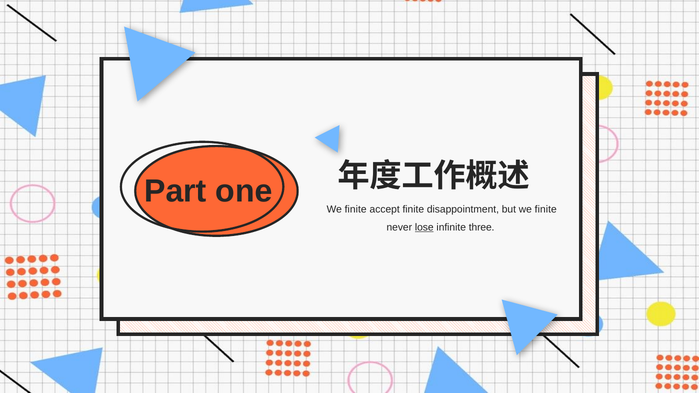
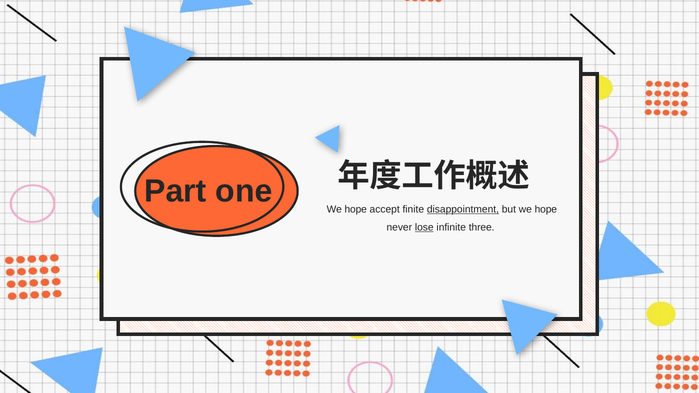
finite: finite -> hope (356, 209)
disappointment underline: none -> present (463, 209)
but we finite: finite -> hope (546, 209)
